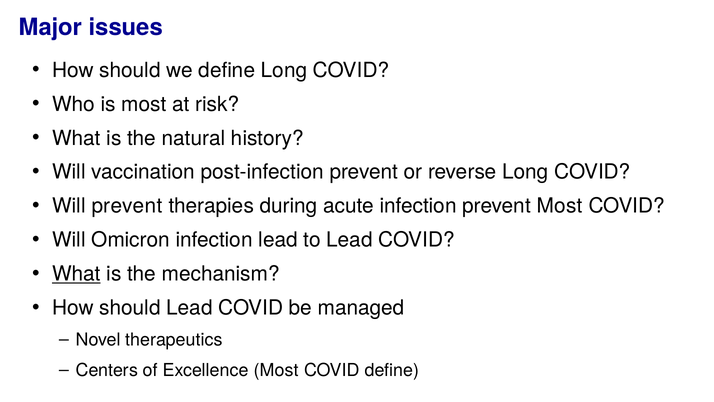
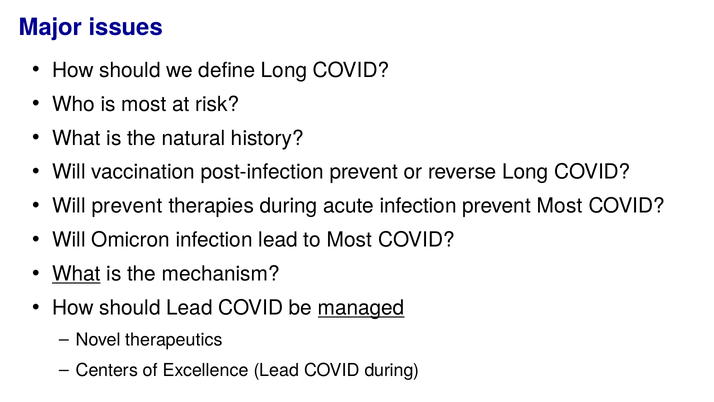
to Lead: Lead -> Most (349, 240)
managed underline: none -> present (361, 308)
Excellence Most: Most -> Lead (276, 370)
COVID define: define -> during (392, 370)
